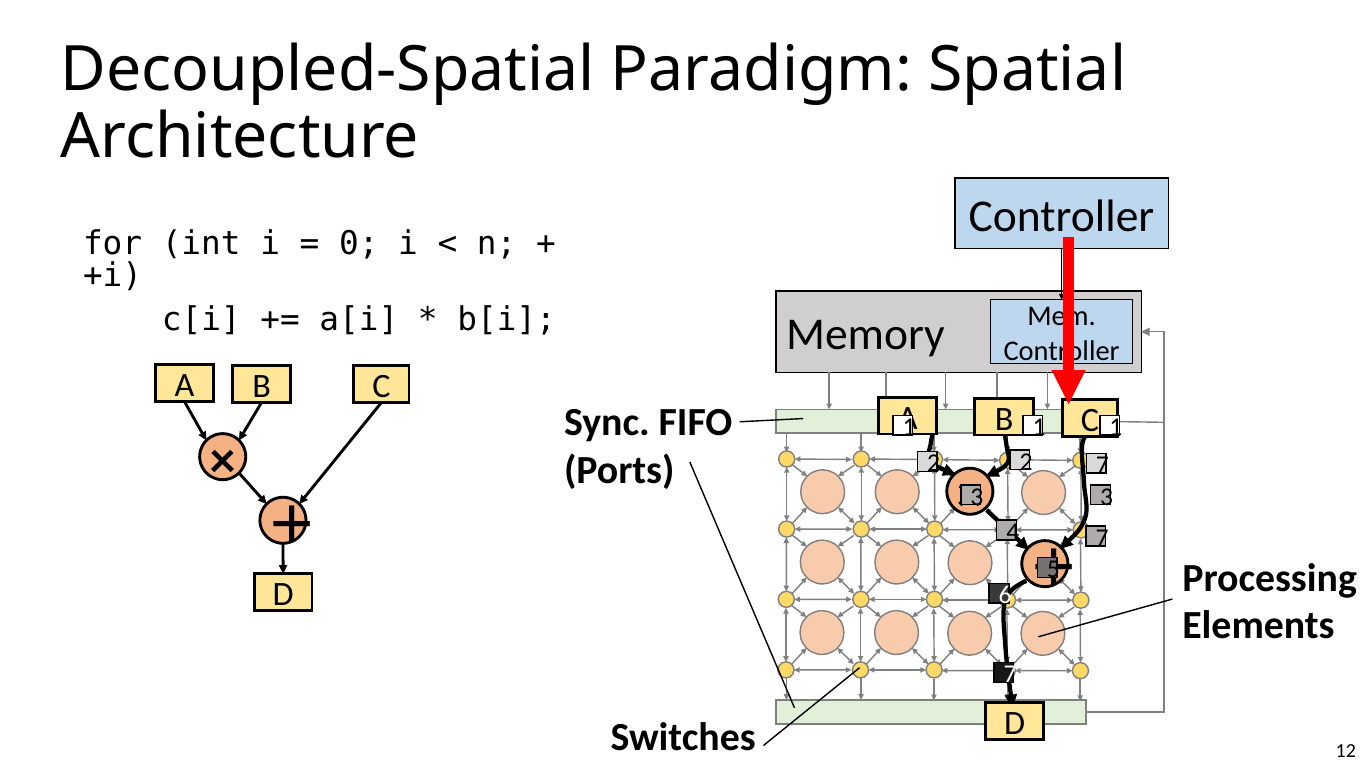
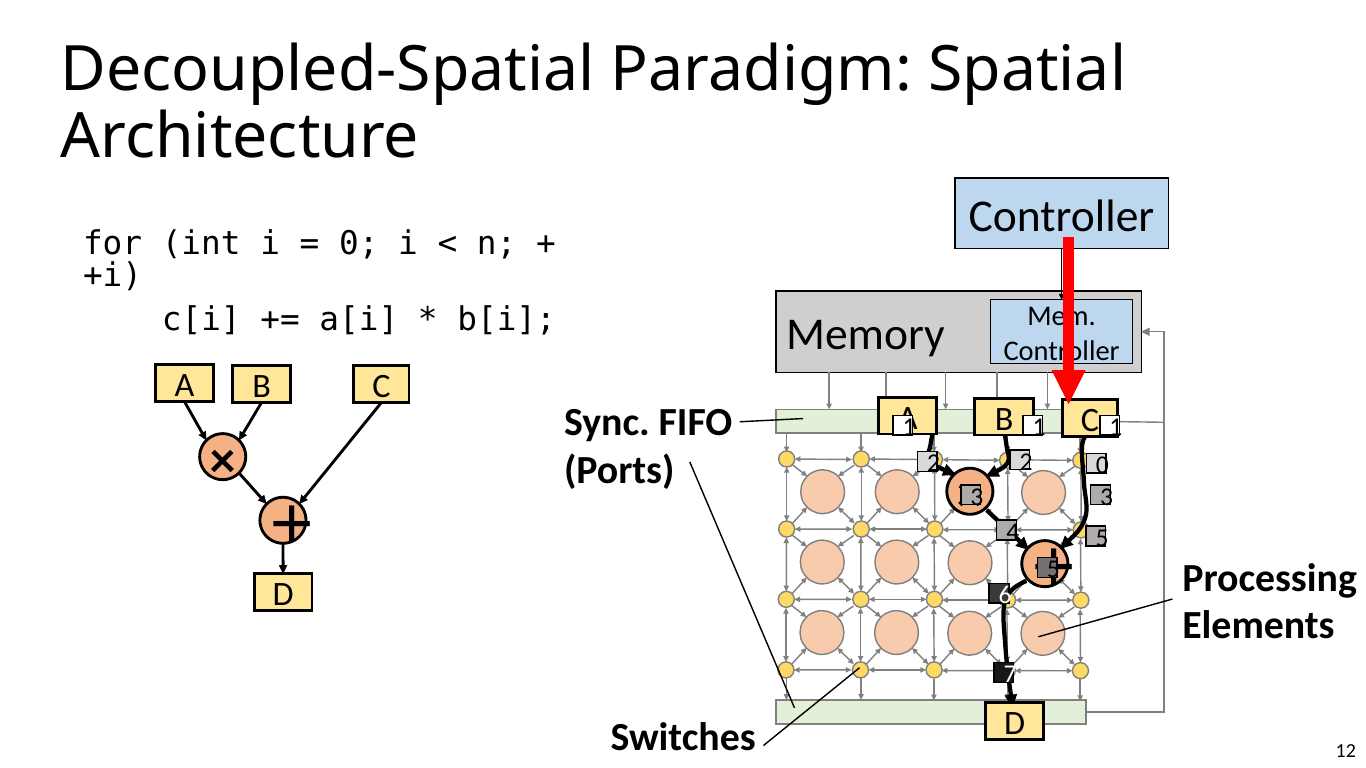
2 7: 7 -> 0 (1102, 465)
4 7: 7 -> 5 (1102, 538)
